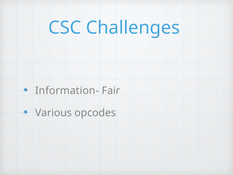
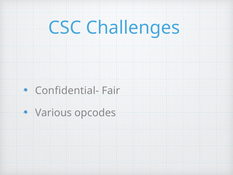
Information-: Information- -> Confidential- (67, 90)
